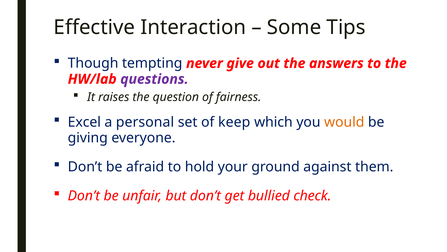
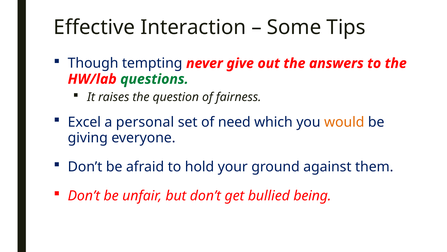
questions colour: purple -> green (154, 79)
keep: keep -> need (234, 122)
check: check -> being (312, 195)
